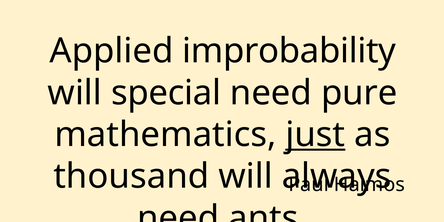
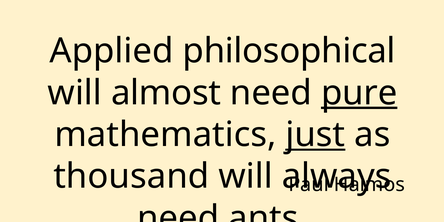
improbability: improbability -> philosophical (289, 51)
special: special -> almost (166, 93)
pure underline: none -> present (359, 93)
